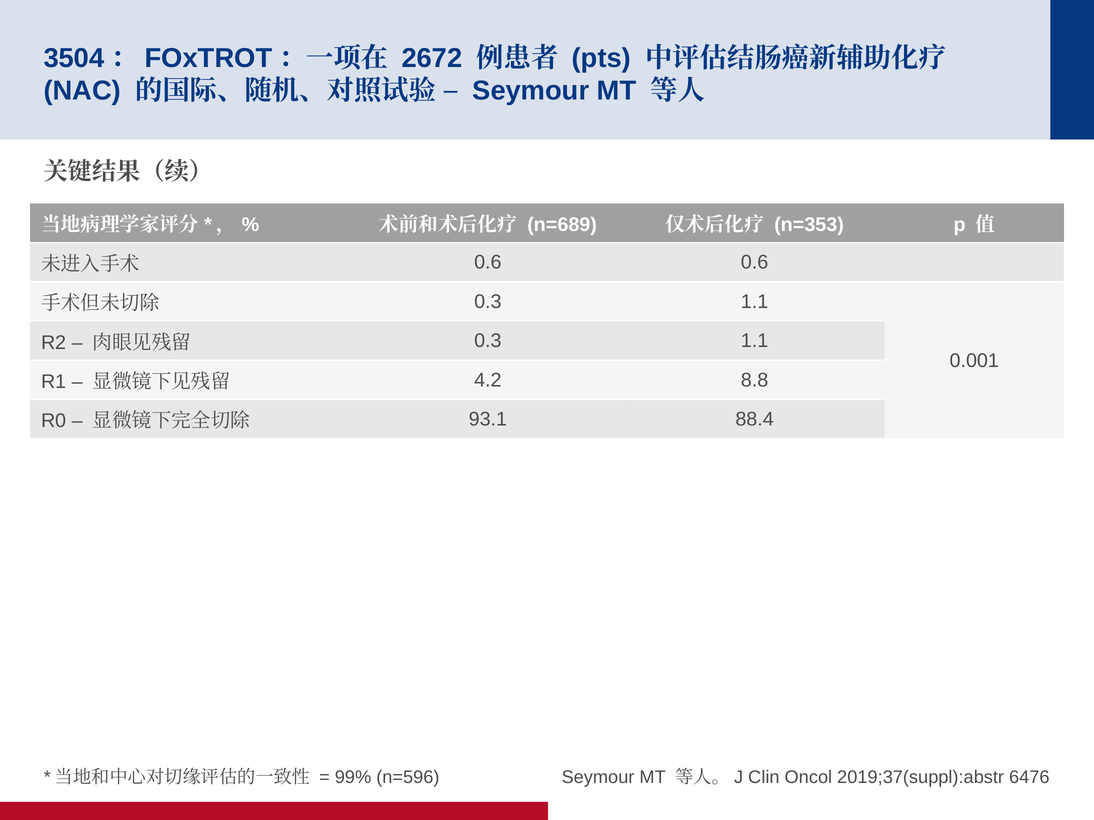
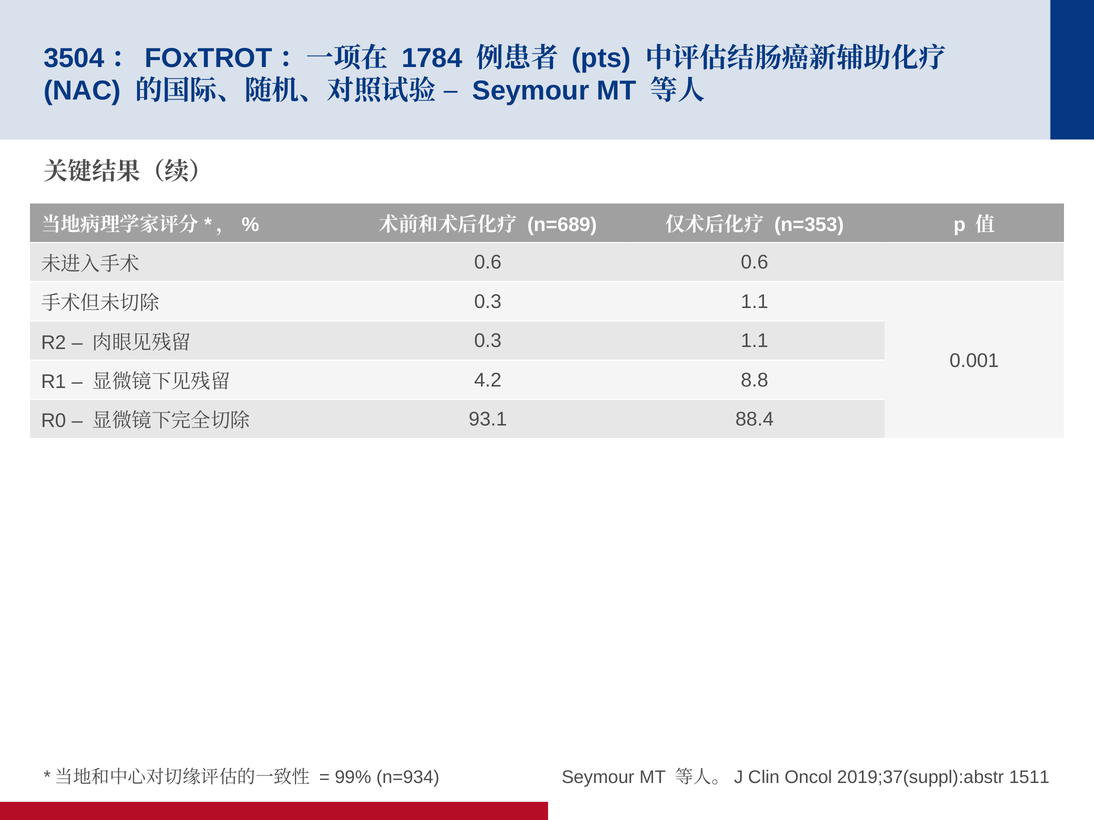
2672: 2672 -> 1784 (432, 58)
n=596: n=596 -> n=934 (408, 778)
6476: 6476 -> 1511 (1029, 778)
